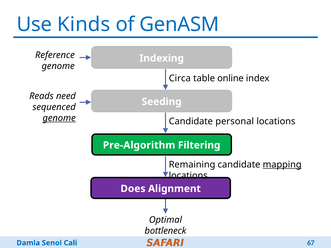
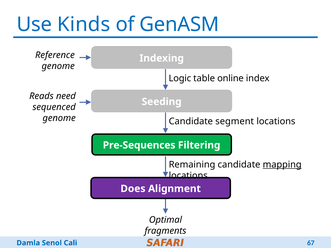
Circa: Circa -> Logic (180, 78)
genome underline: present -> none (59, 118)
personal: personal -> segment (235, 122)
Pre-Algorithm: Pre-Algorithm -> Pre-Sequences (139, 145)
bottleneck: bottleneck -> fragments (165, 231)
